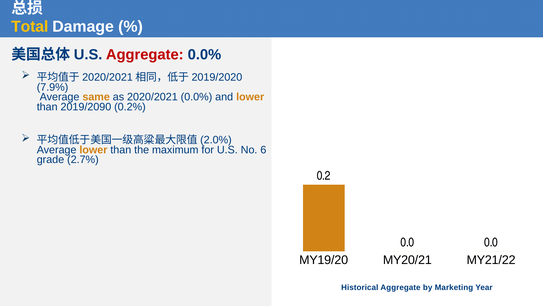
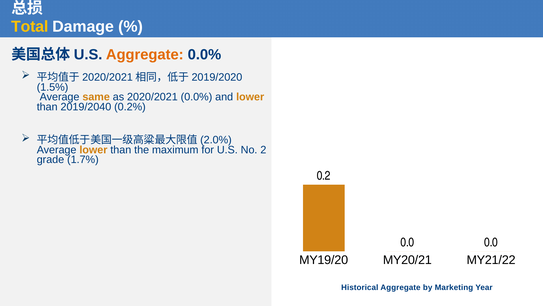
Aggregate colour: red -> orange (145, 55)
7.9%: 7.9% -> 1.5% (53, 87)
2019/2090: 2019/2090 -> 2019/2040 (86, 107)
6: 6 -> 2 (263, 150)
2.7%: 2.7% -> 1.7% (83, 159)
